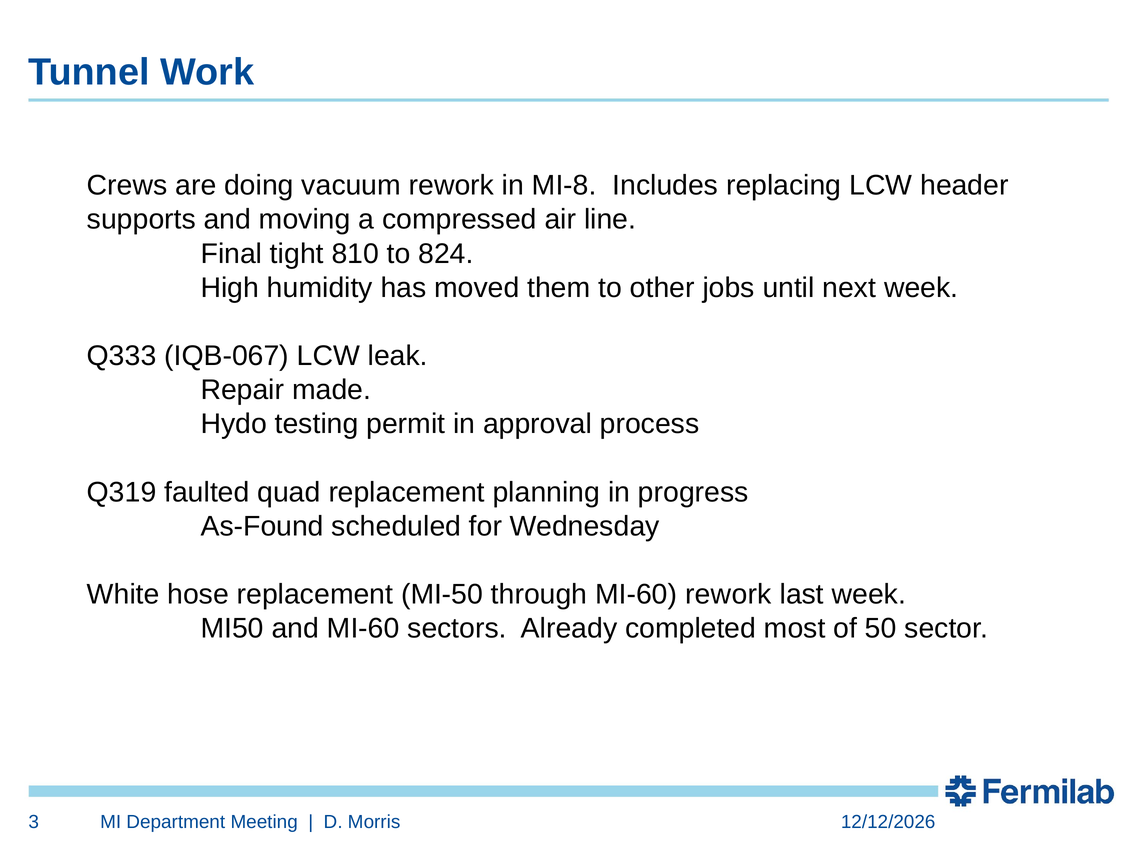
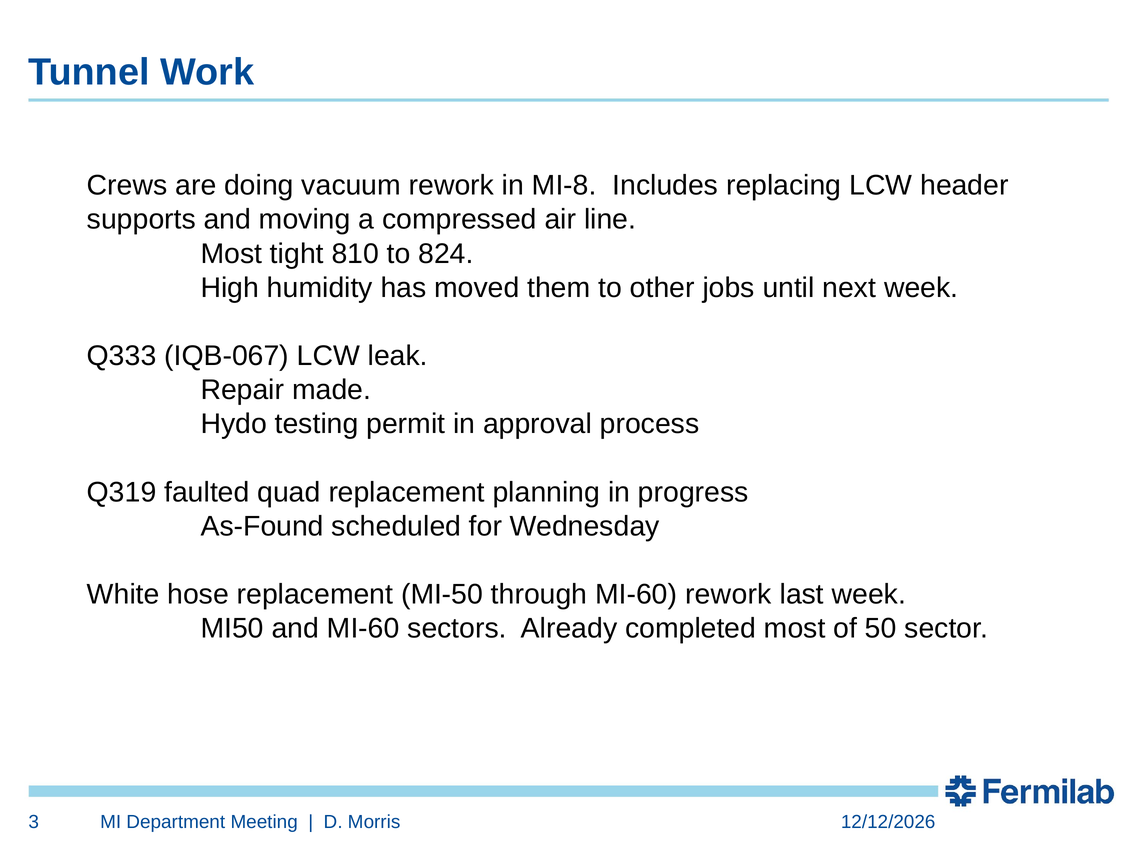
Final: Final -> Most (231, 254)
